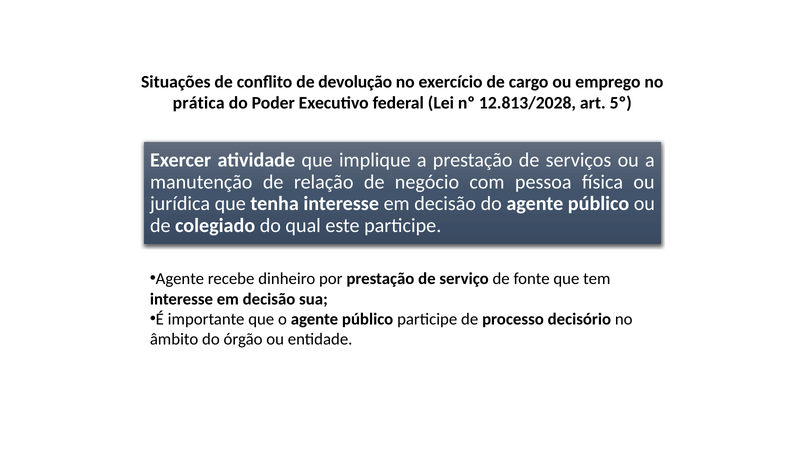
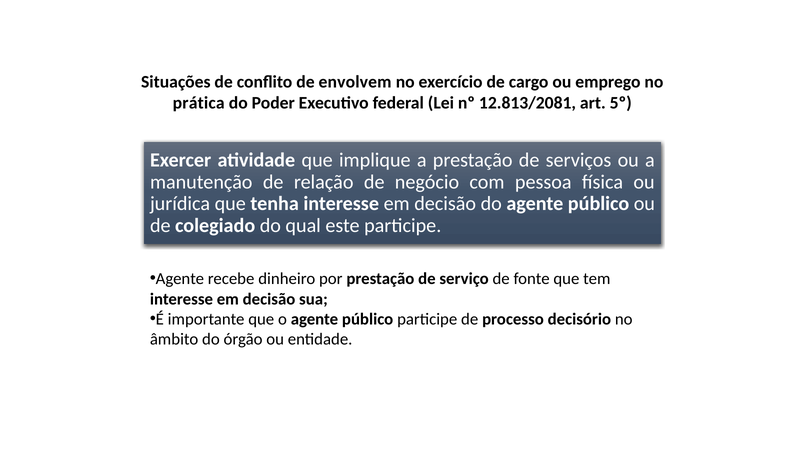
devolução: devolução -> envolvem (355, 82)
12.813/2028: 12.813/2028 -> 12.813/2081 (527, 103)
